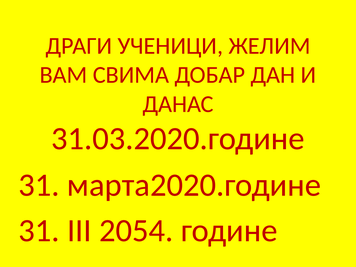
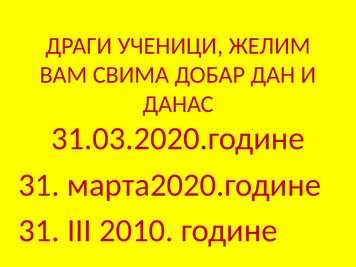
2054: 2054 -> 2010 (136, 231)
